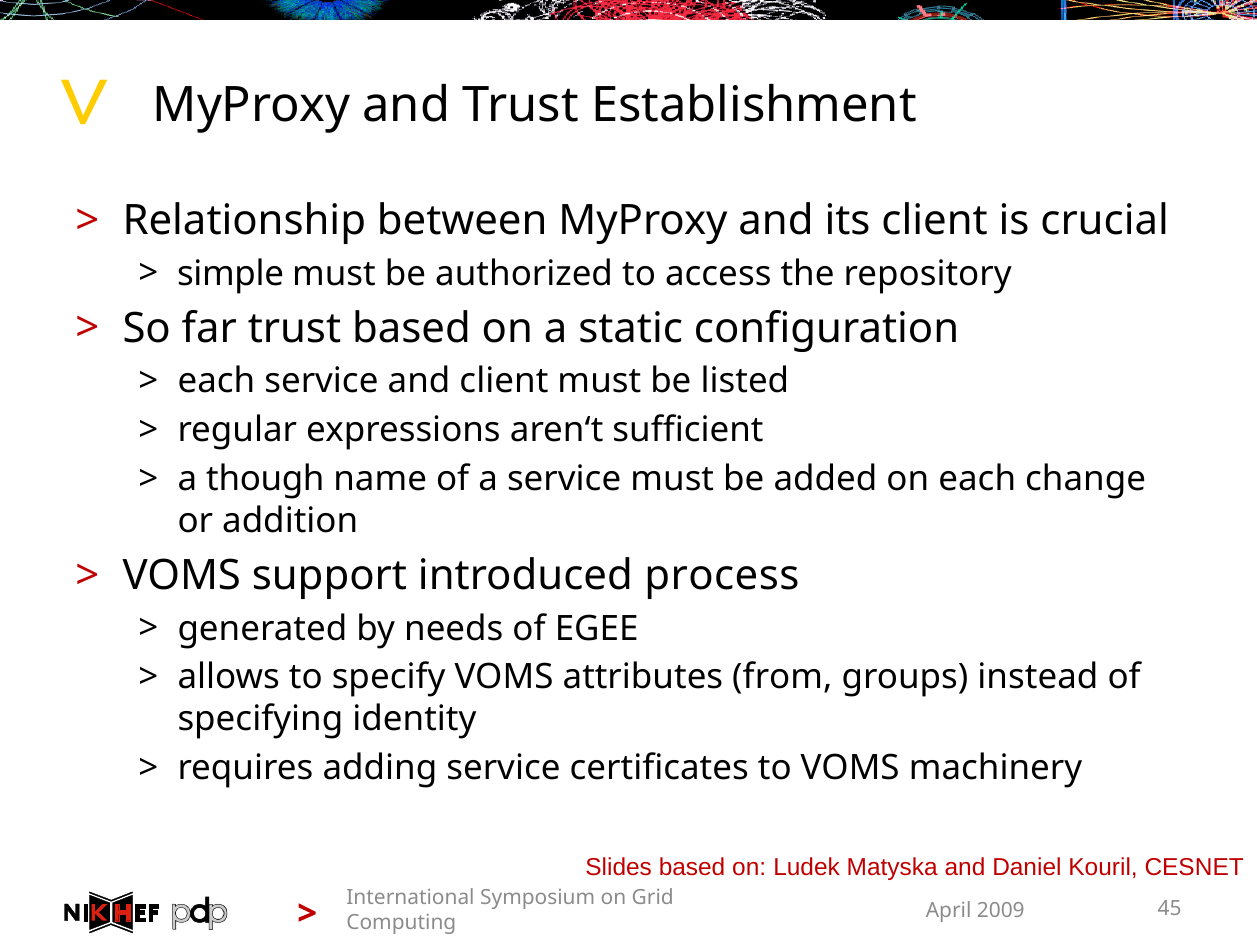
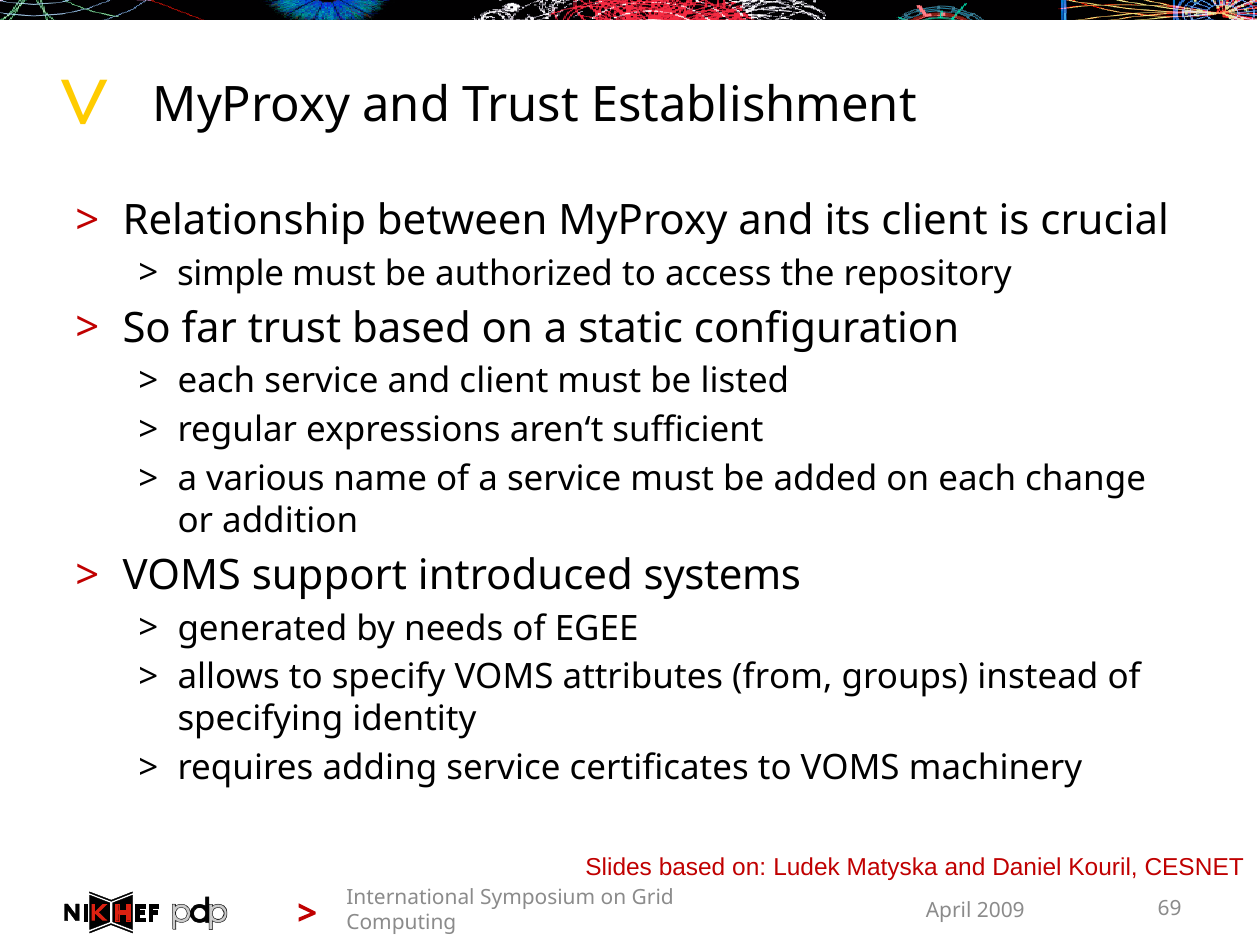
though: though -> various (265, 479)
process: process -> systems (722, 576)
45: 45 -> 69 (1170, 908)
